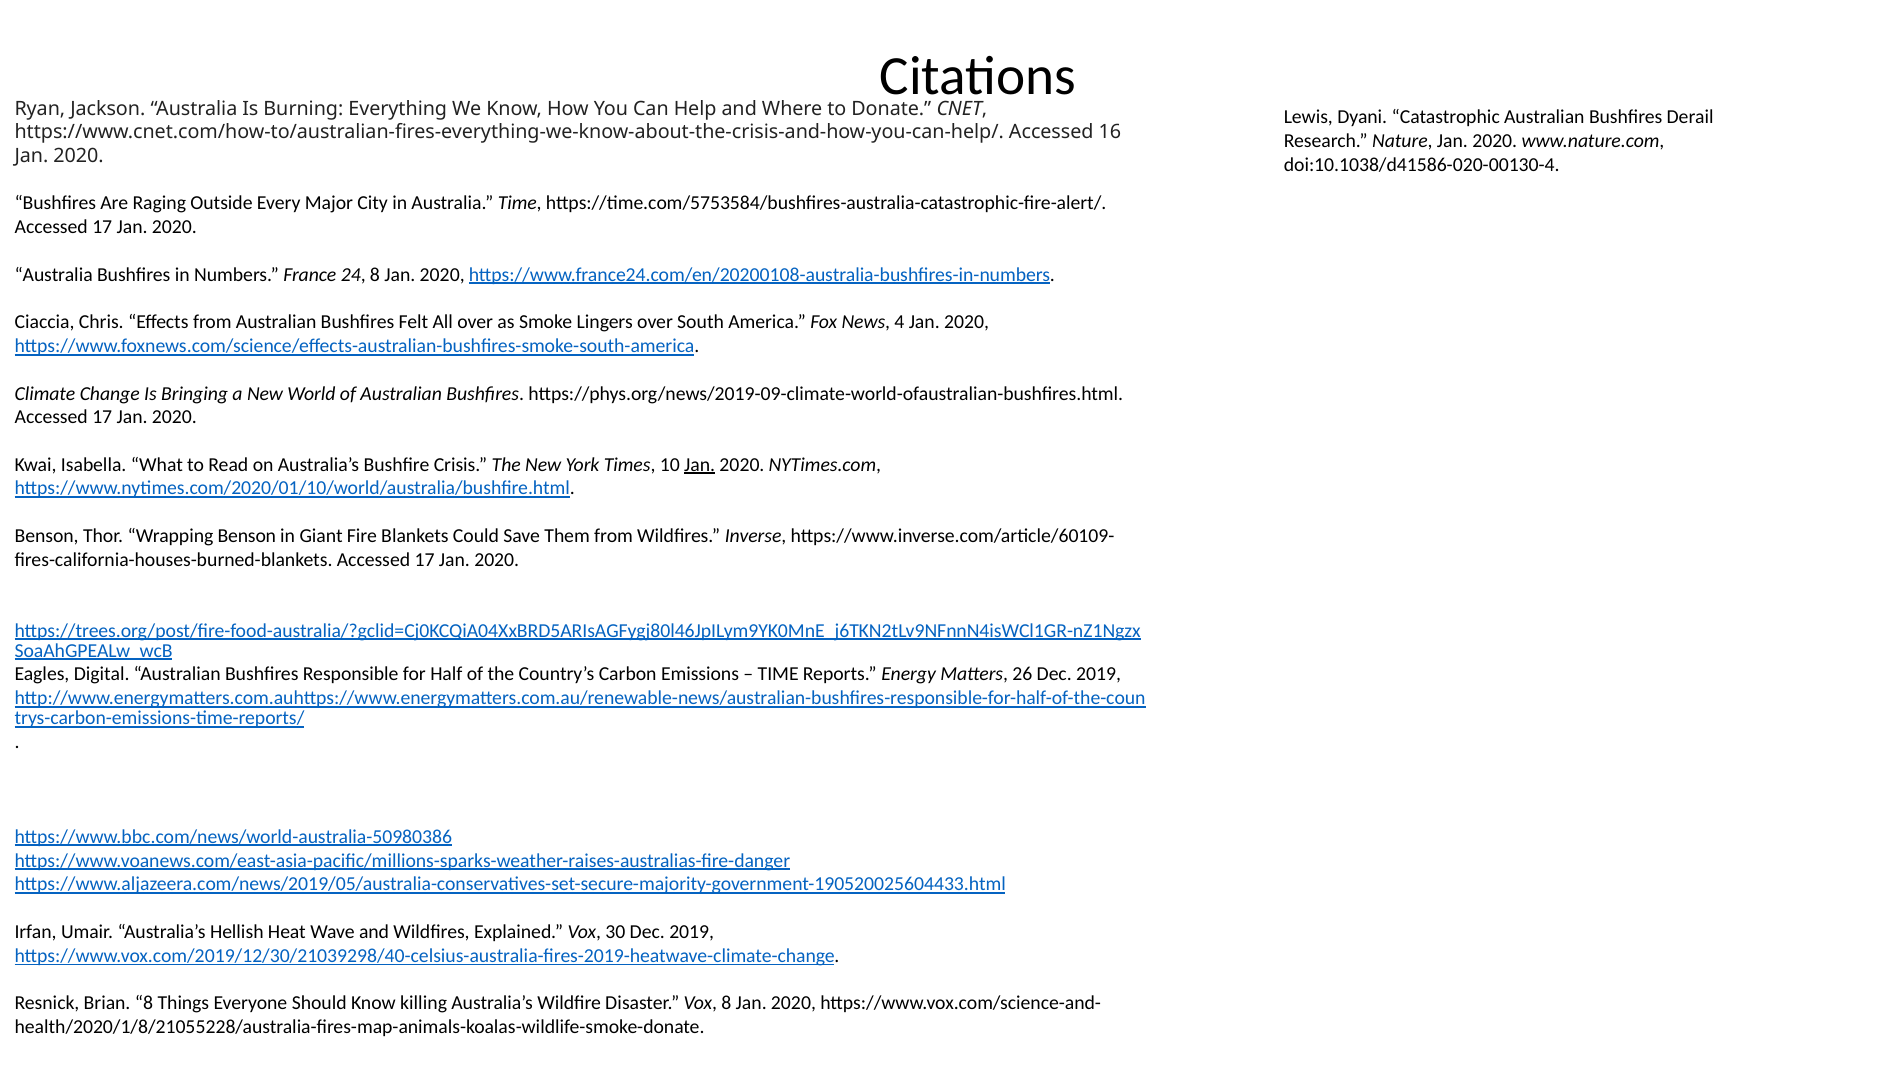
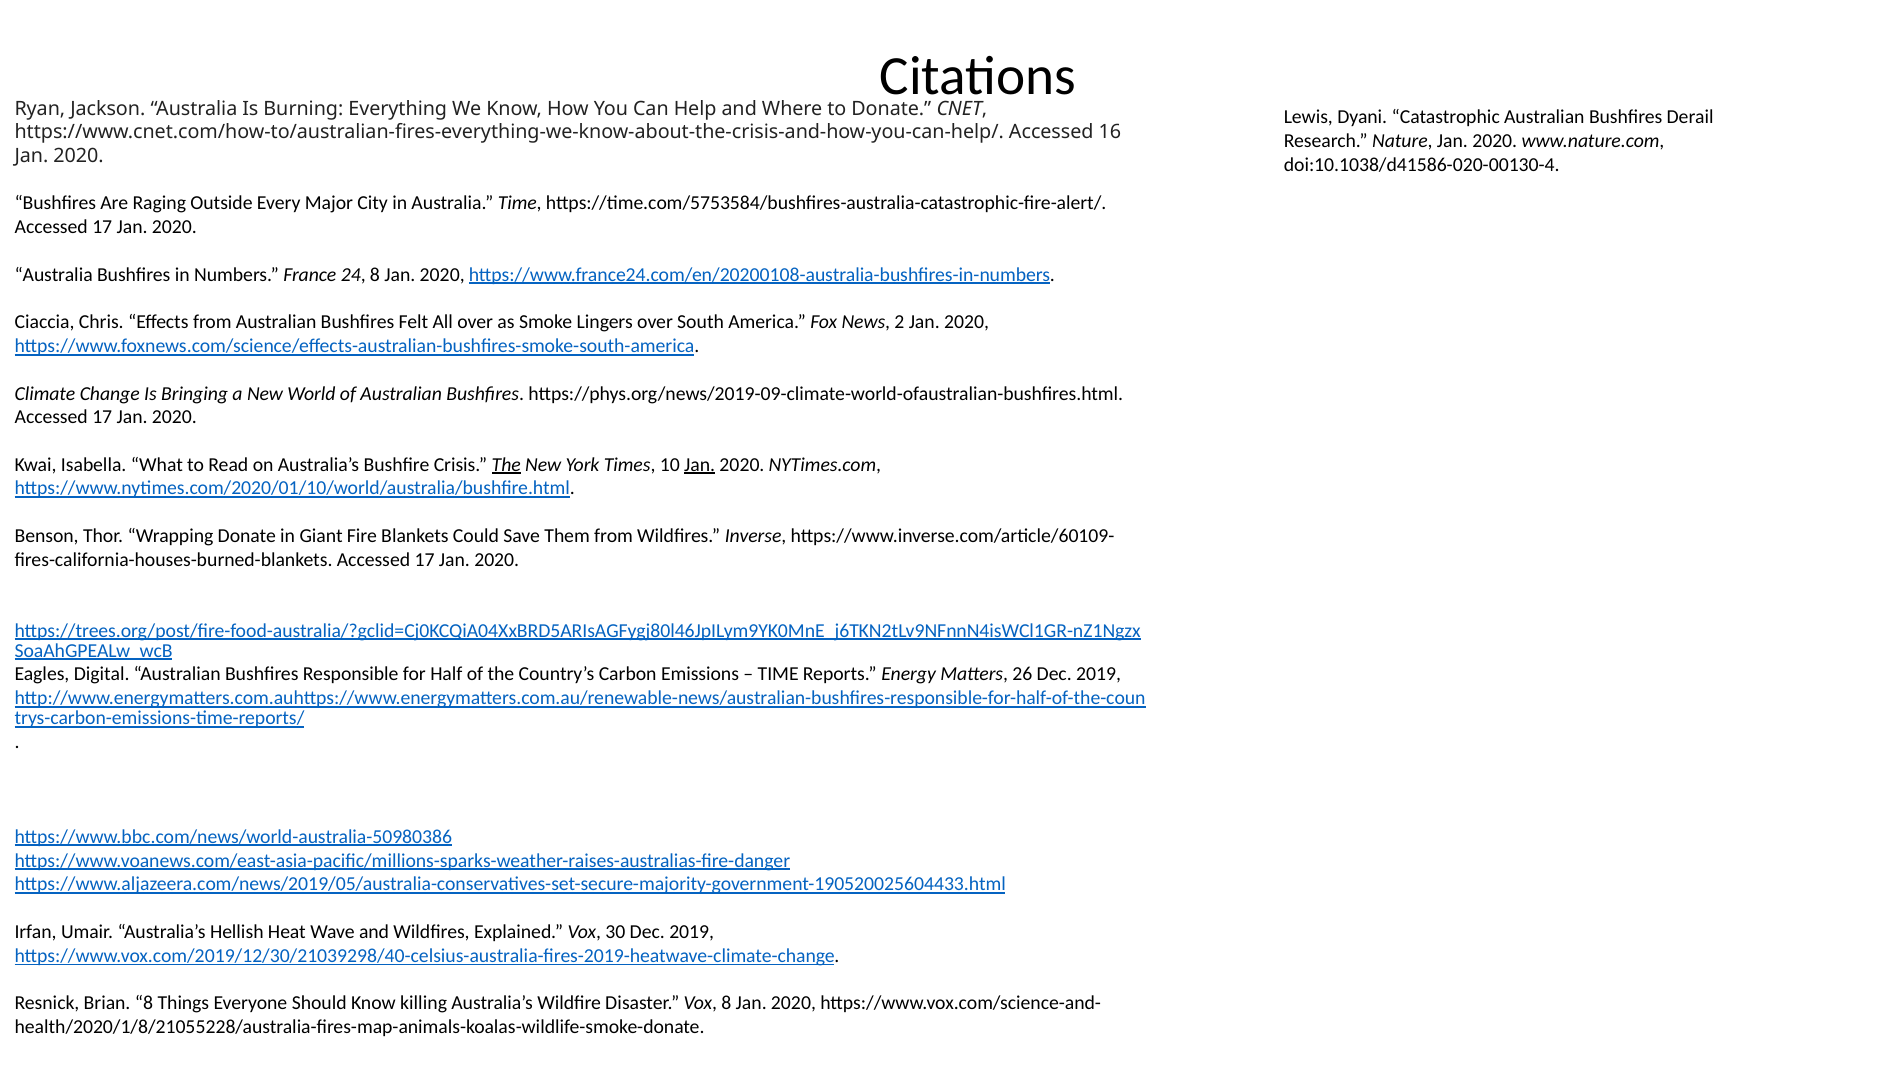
4: 4 -> 2 (899, 322)
The underline: none -> present (506, 465)
Wrapping Benson: Benson -> Donate (247, 536)
